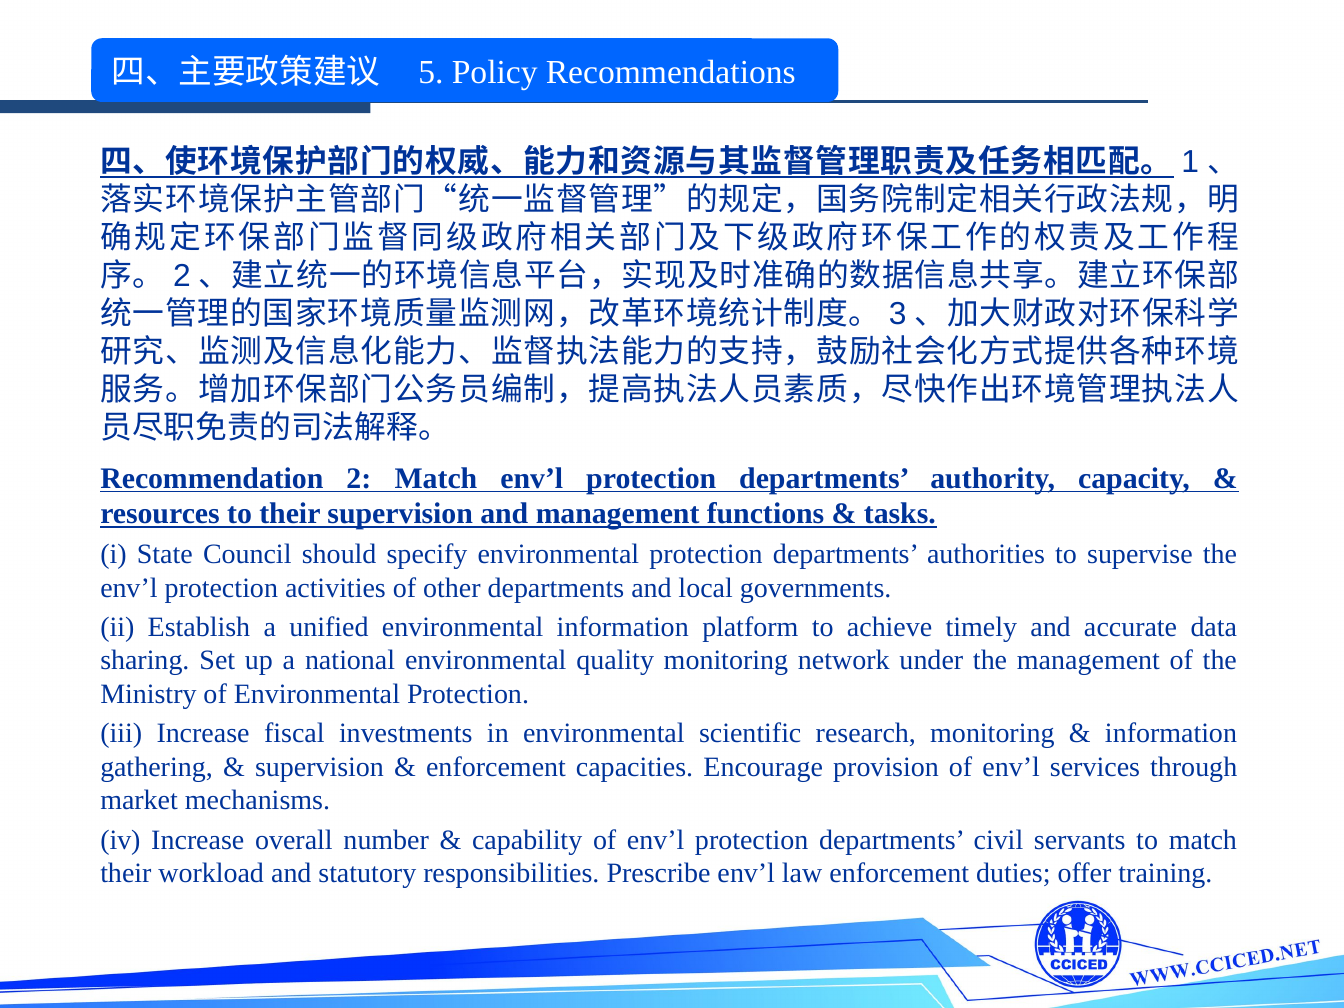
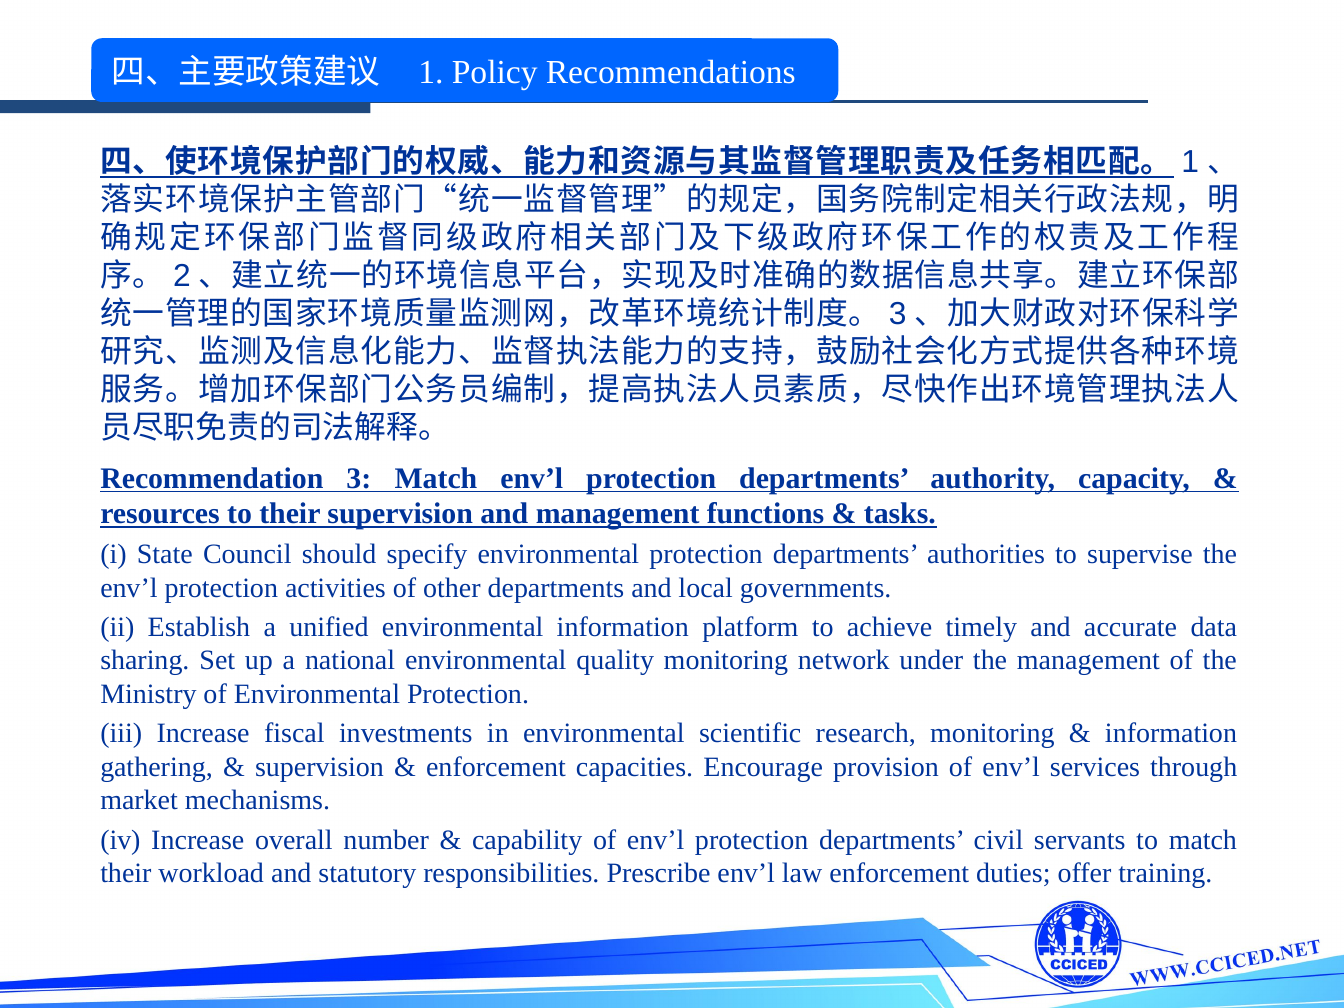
5: 5 -> 1 (431, 72)
Recommendation 2: 2 -> 3 (359, 478)
